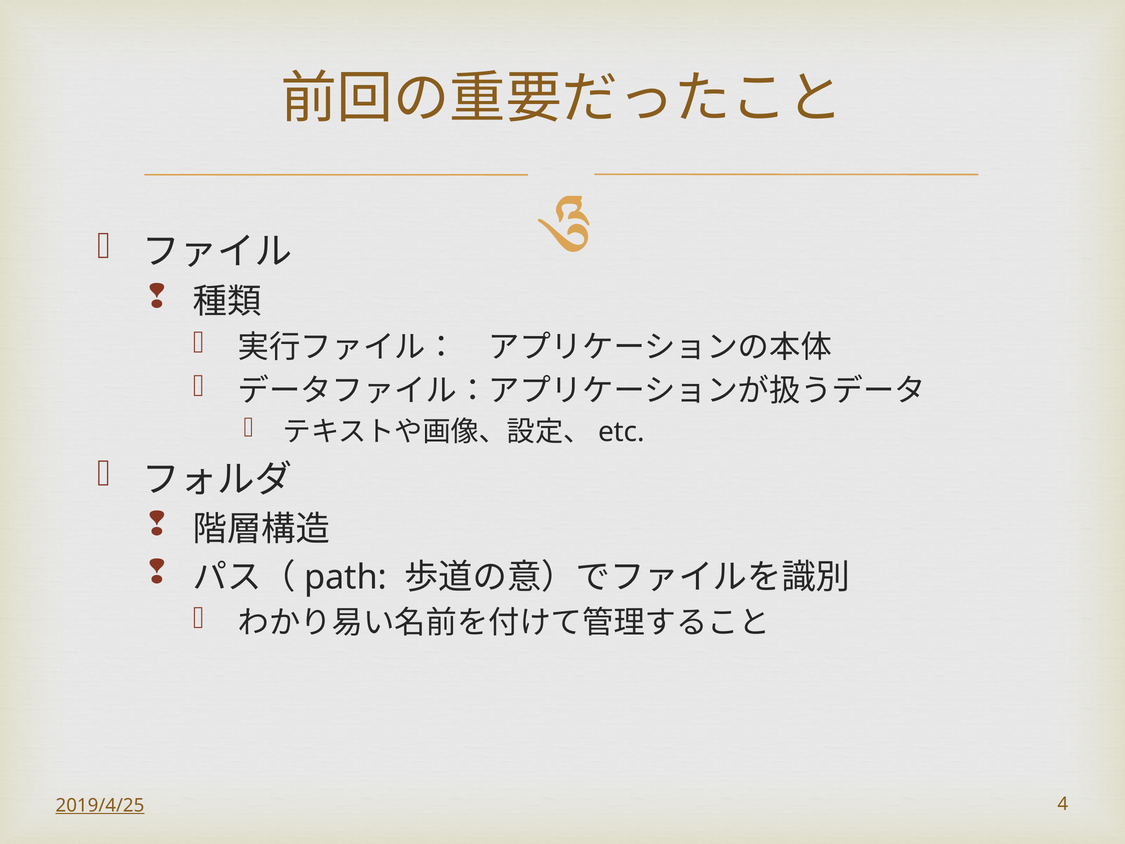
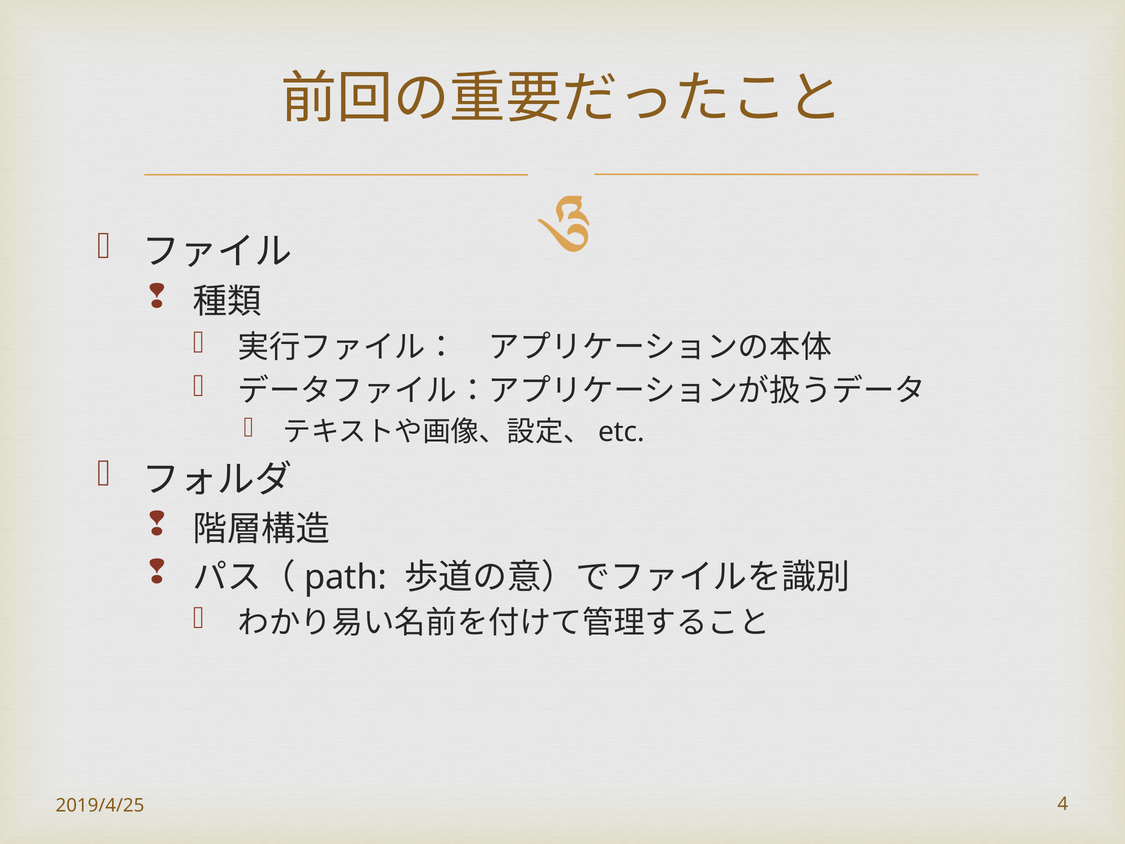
2019/4/25 underline: present -> none (100, 805)
